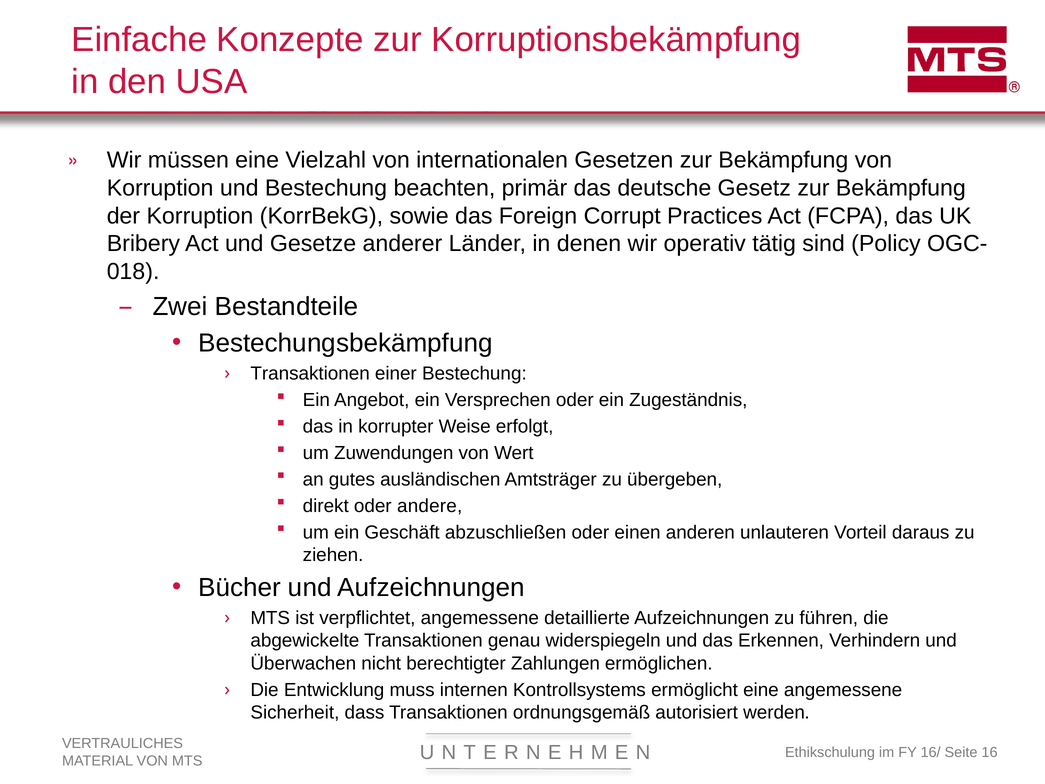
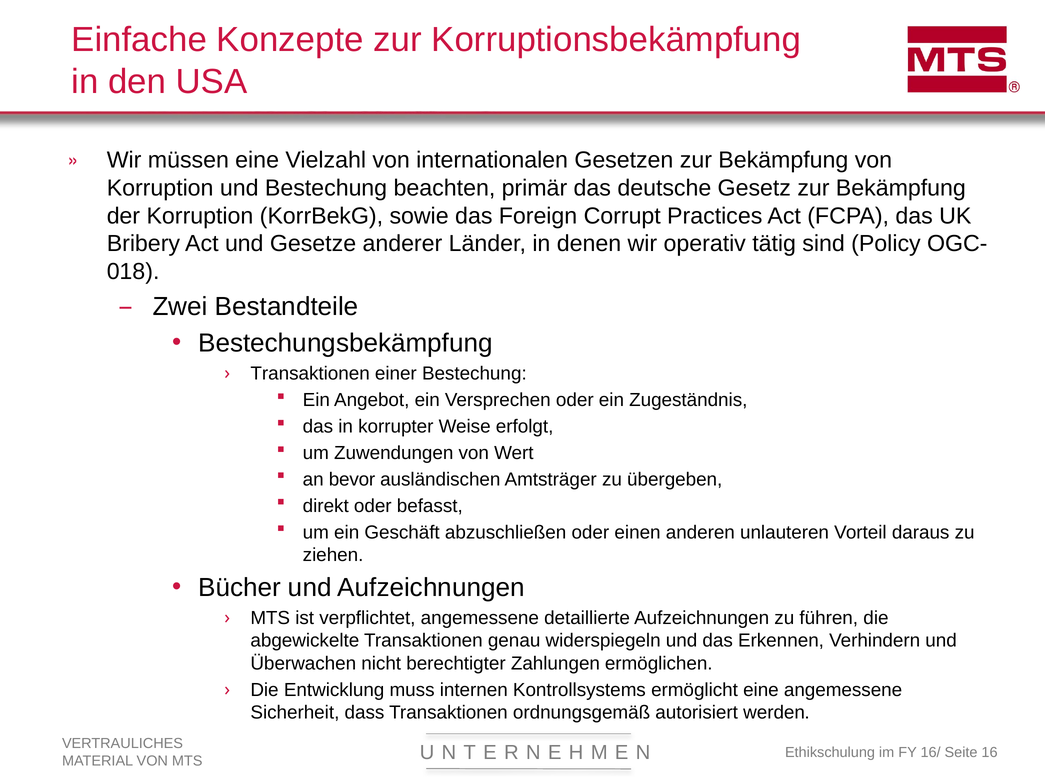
gutes: gutes -> bevor (352, 479)
andere: andere -> befasst (430, 506)
